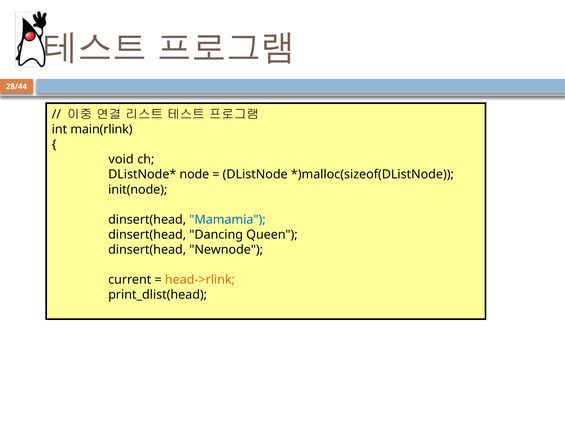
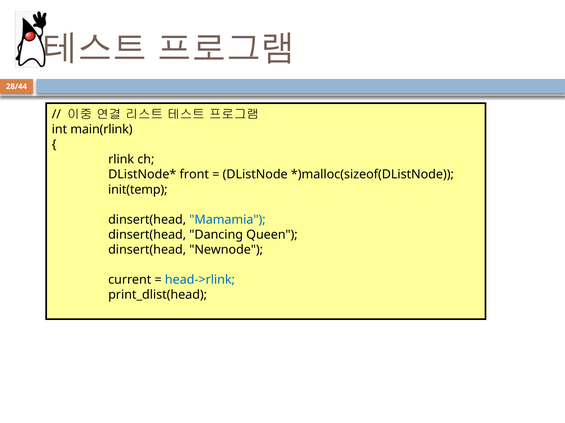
void: void -> rlink (121, 160)
node: node -> front (194, 175)
init(node: init(node -> init(temp (138, 190)
head->rlink colour: orange -> blue (200, 280)
